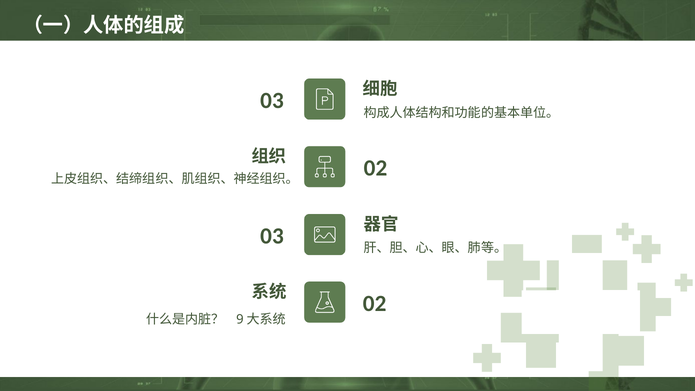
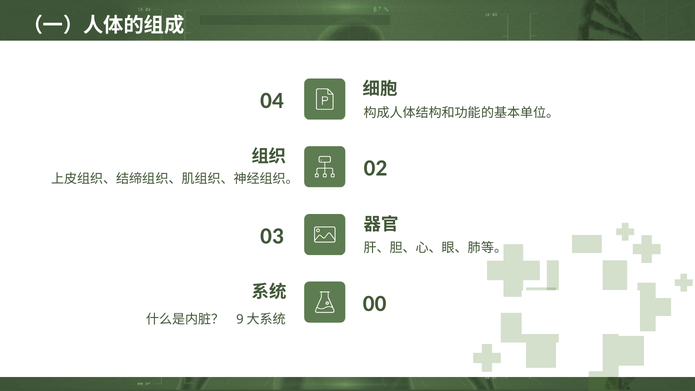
3: 3 -> 4 (278, 101)
2: 2 -> 0 (381, 304)
